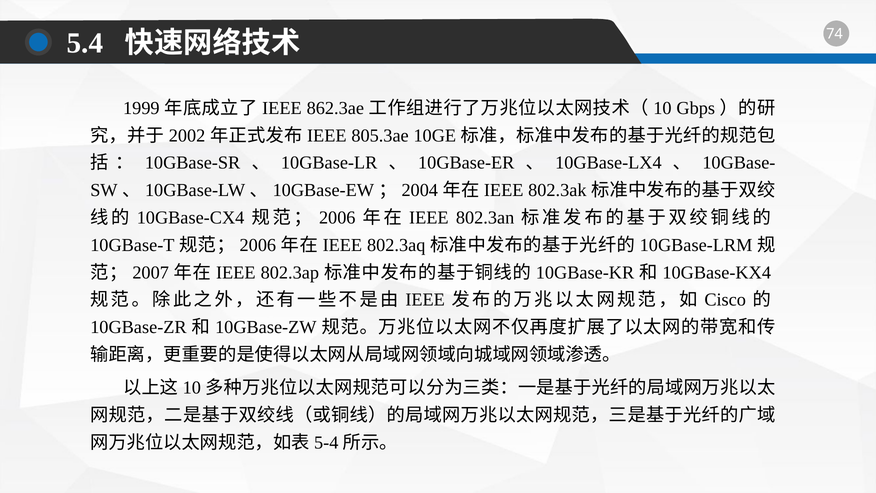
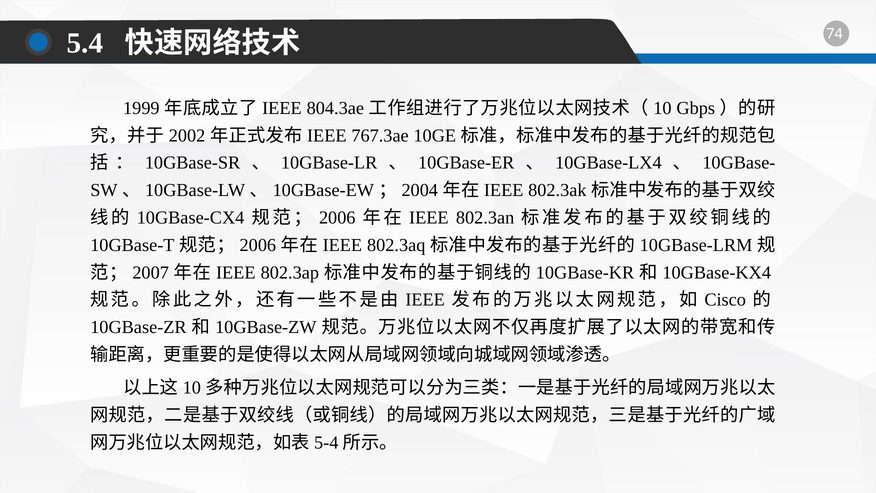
862.3ae: 862.3ae -> 804.3ae (335, 108)
805.3ae: 805.3ae -> 767.3ae (380, 136)
